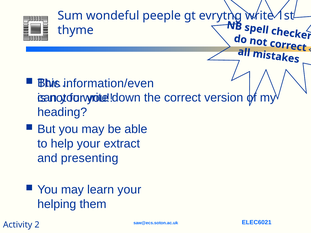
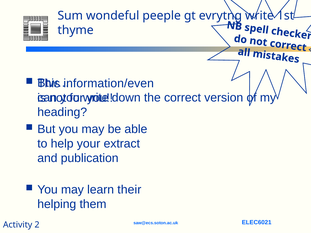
presenting: presenting -> publication (90, 158)
learn your: your -> their (129, 190)
